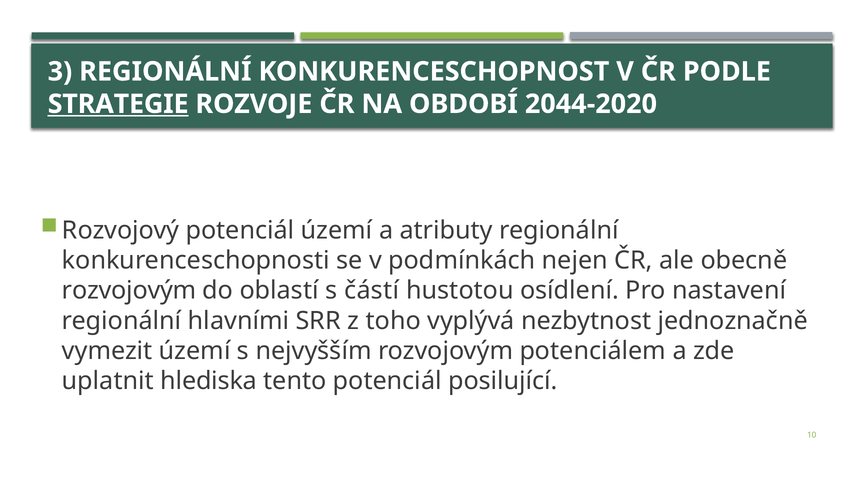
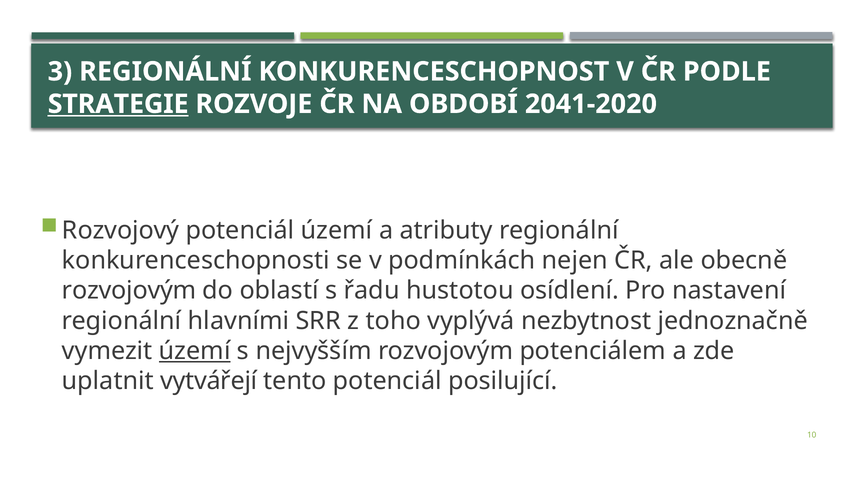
2044-2020: 2044-2020 -> 2041-2020 (591, 104)
částí: částí -> řadu (372, 291)
území underline: none -> present (195, 351)
hlediska: hlediska -> vytvářejí (209, 381)
